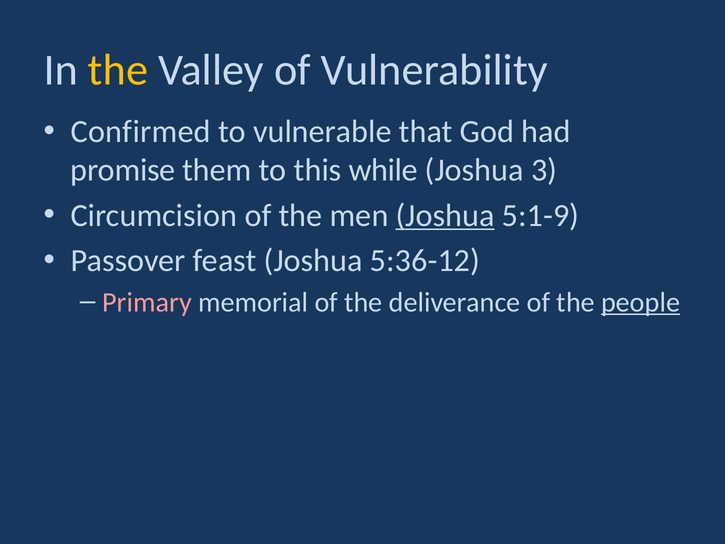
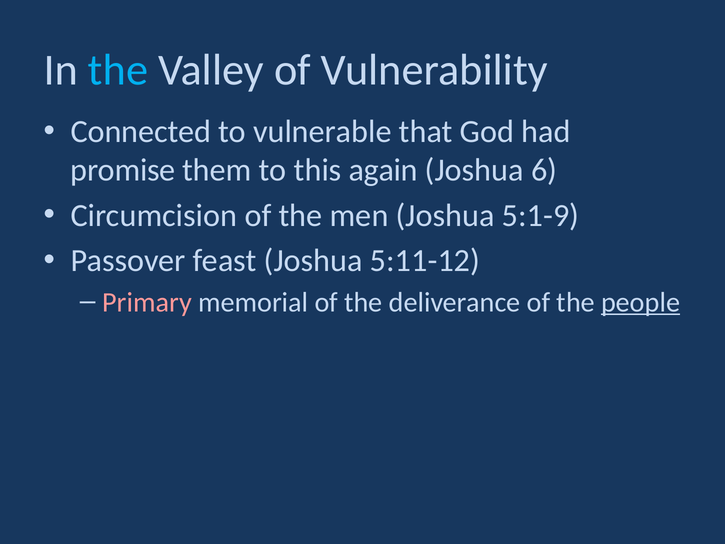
the colour: yellow -> light blue (118, 70)
Confirmed: Confirmed -> Connected (141, 132)
while: while -> again (383, 170)
3: 3 -> 6 (544, 170)
Joshua underline: present -> none (445, 215)
5:36-12: 5:36-12 -> 5:11-12 (425, 260)
